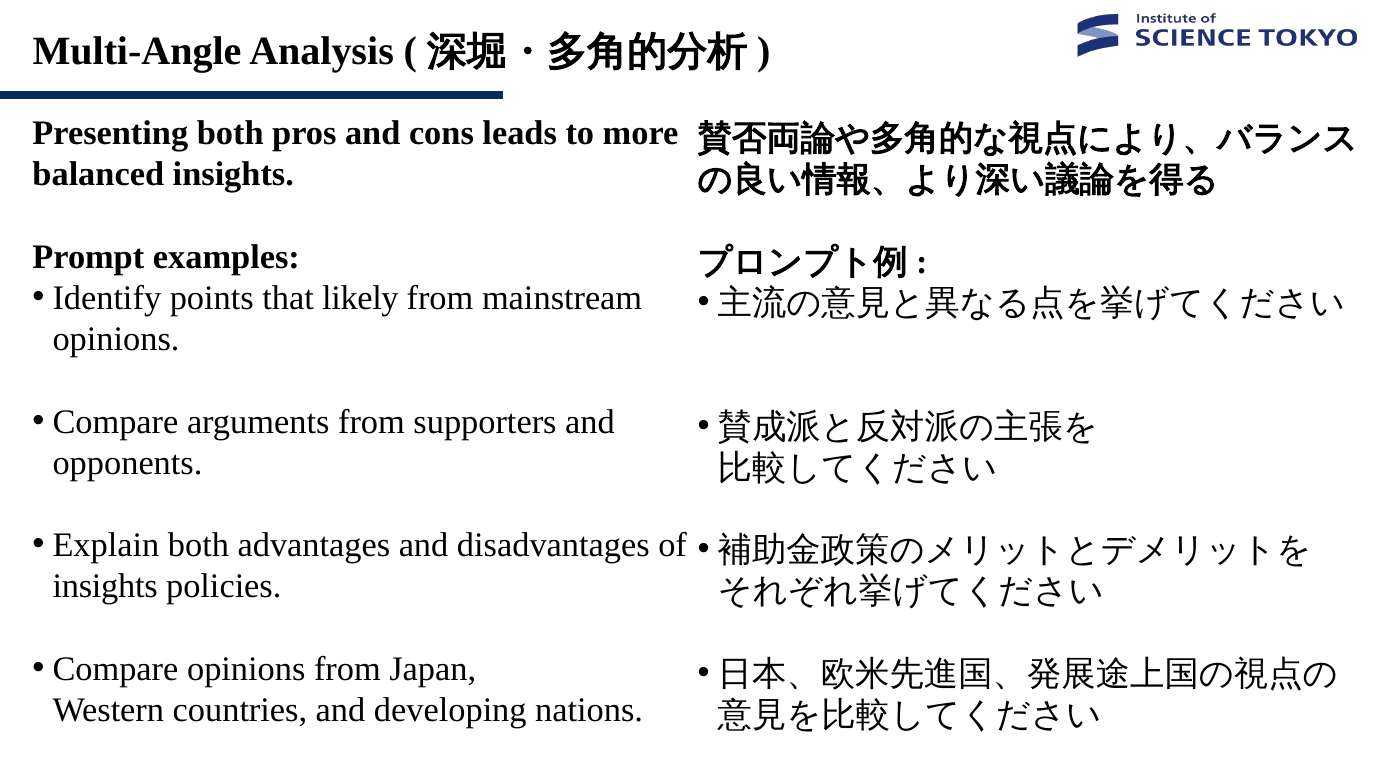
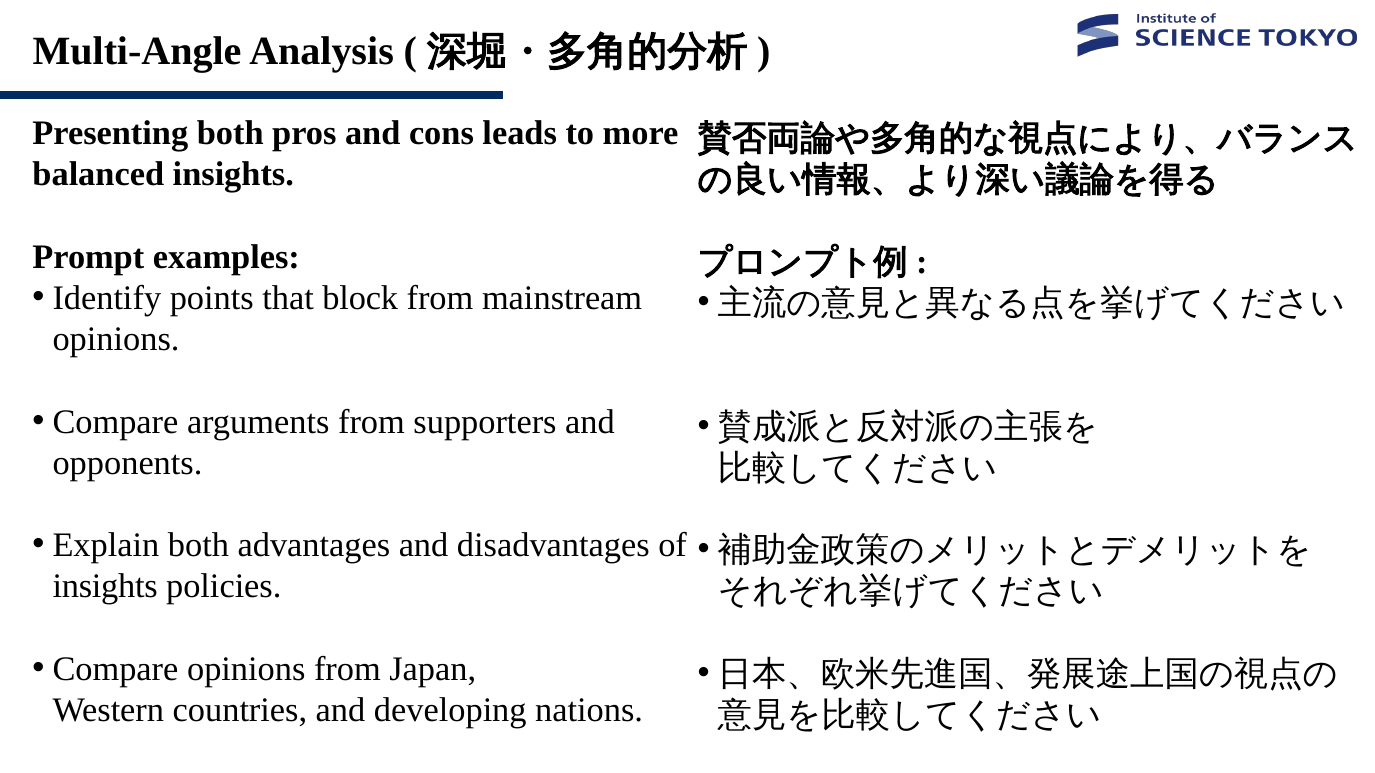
likely: likely -> block (360, 298)
